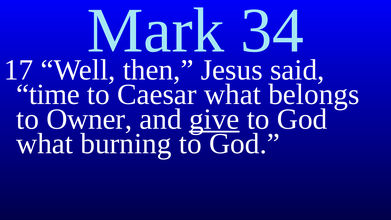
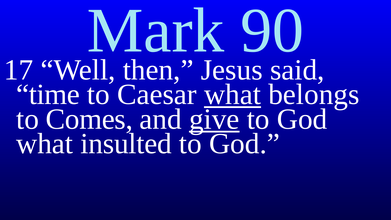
34: 34 -> 90 (272, 31)
what underline: none -> present (233, 94)
Owner: Owner -> Comes (89, 119)
burning: burning -> insulted (126, 144)
